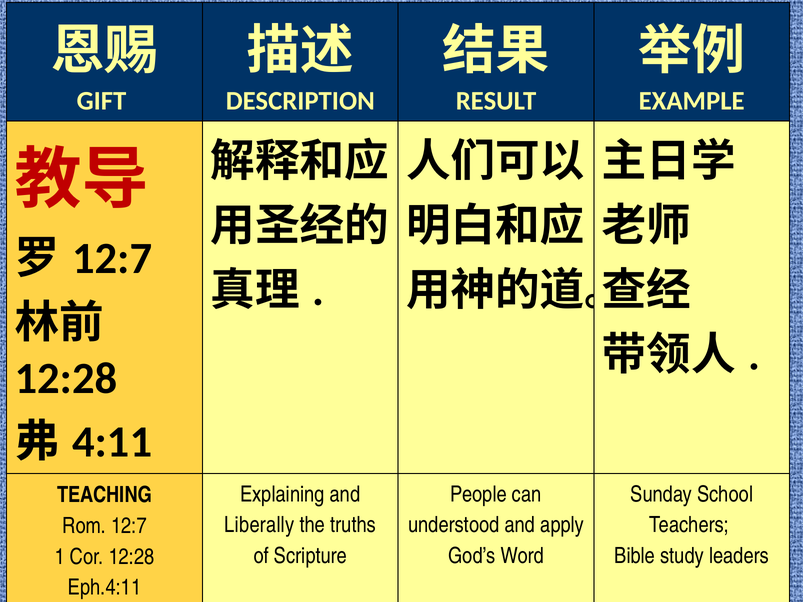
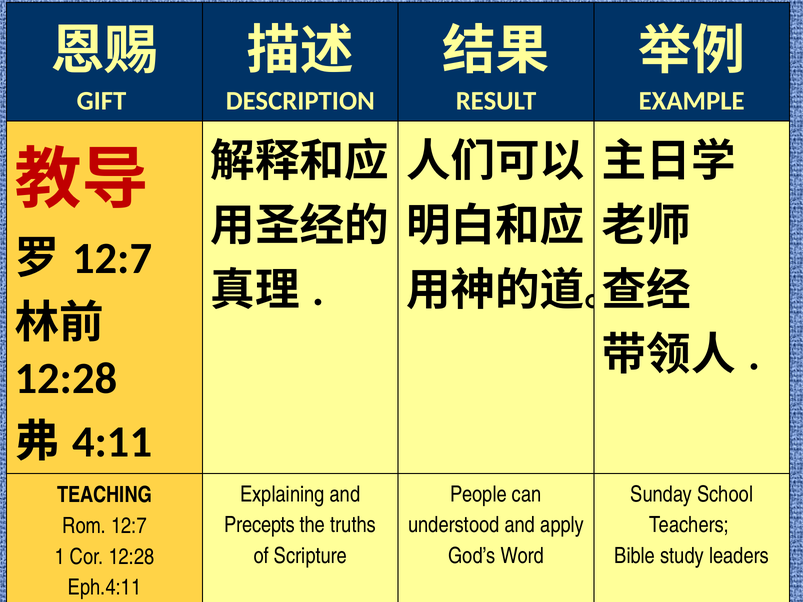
Liberally: Liberally -> Precepts (260, 525)
